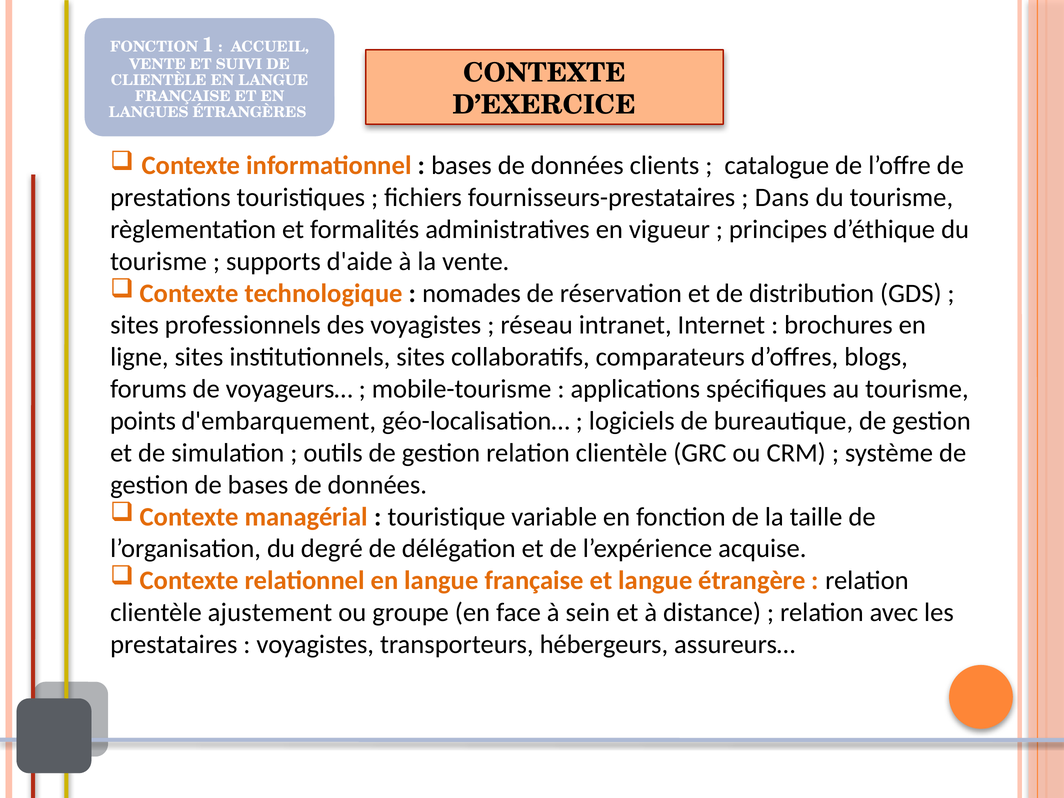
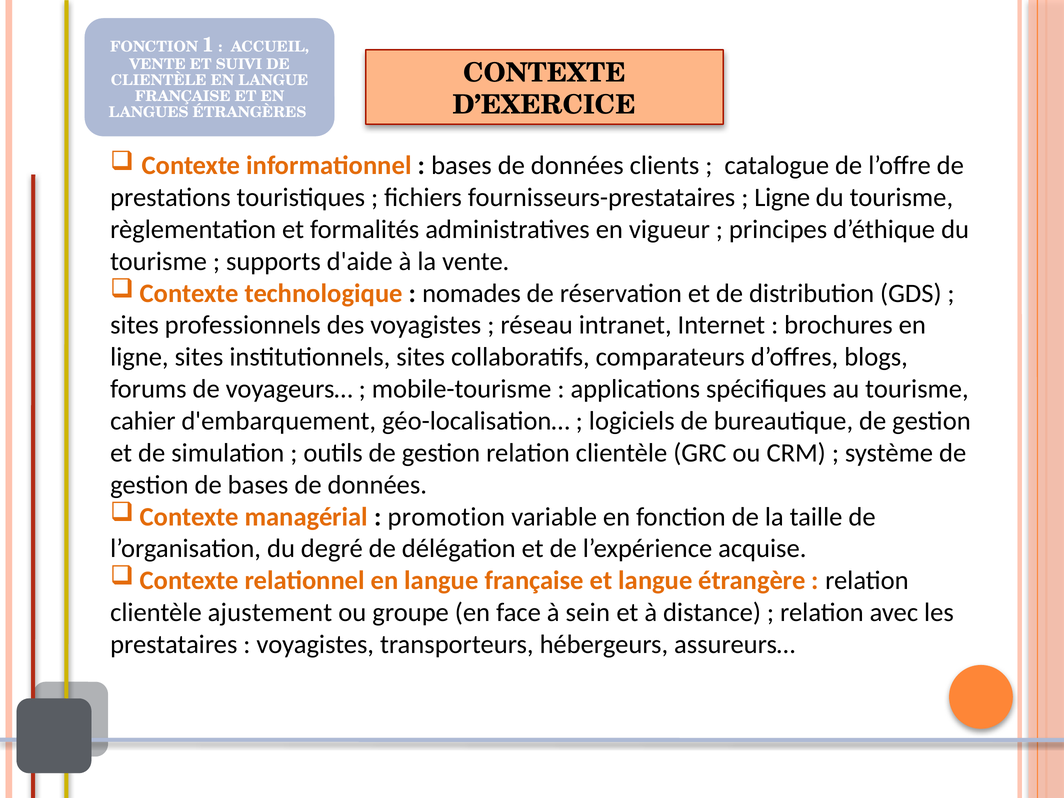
Dans: Dans -> Ligne (782, 198)
points: points -> cahier (143, 421)
touristique: touristique -> promotion (446, 517)
